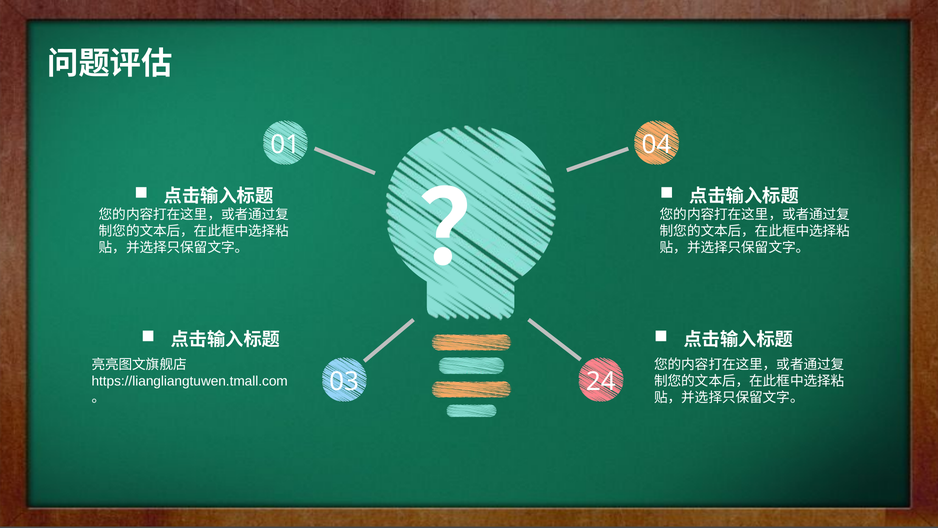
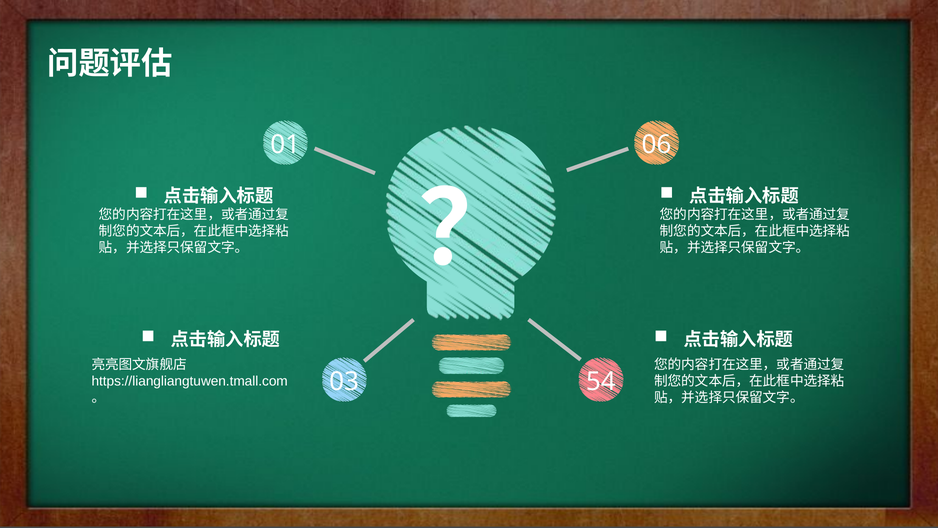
04: 04 -> 06 (656, 144)
24: 24 -> 54 (601, 381)
